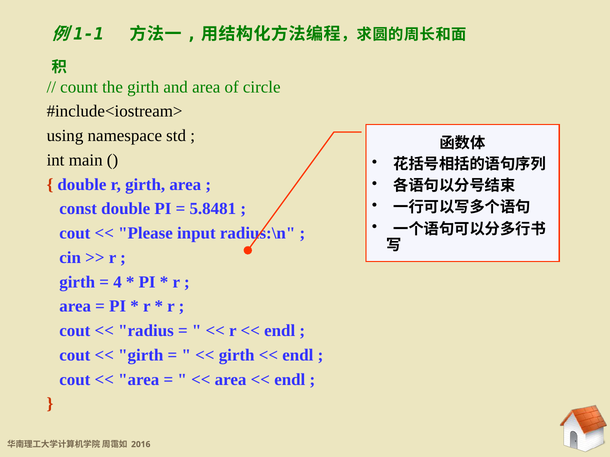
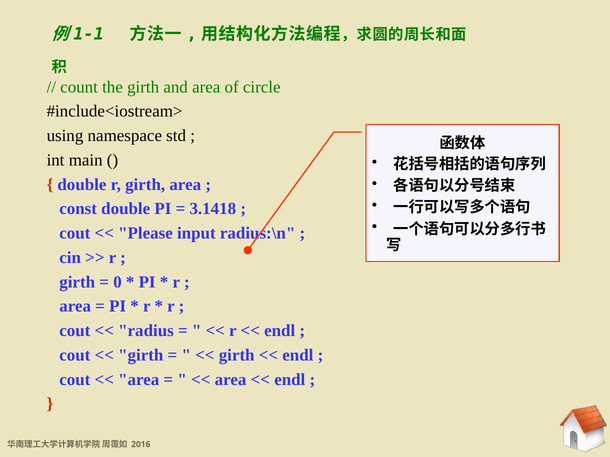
5.8481: 5.8481 -> 3.1418 (213, 209)
4: 4 -> 0 (118, 282)
